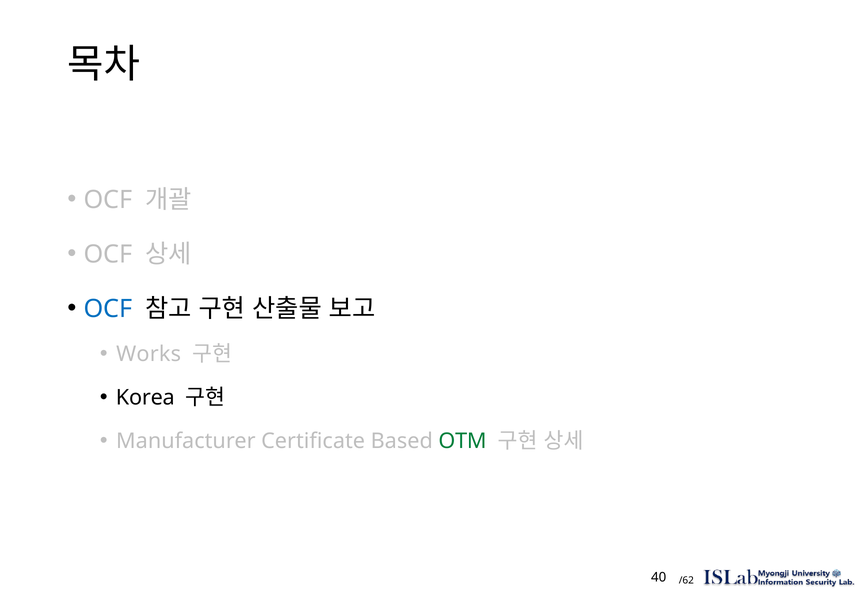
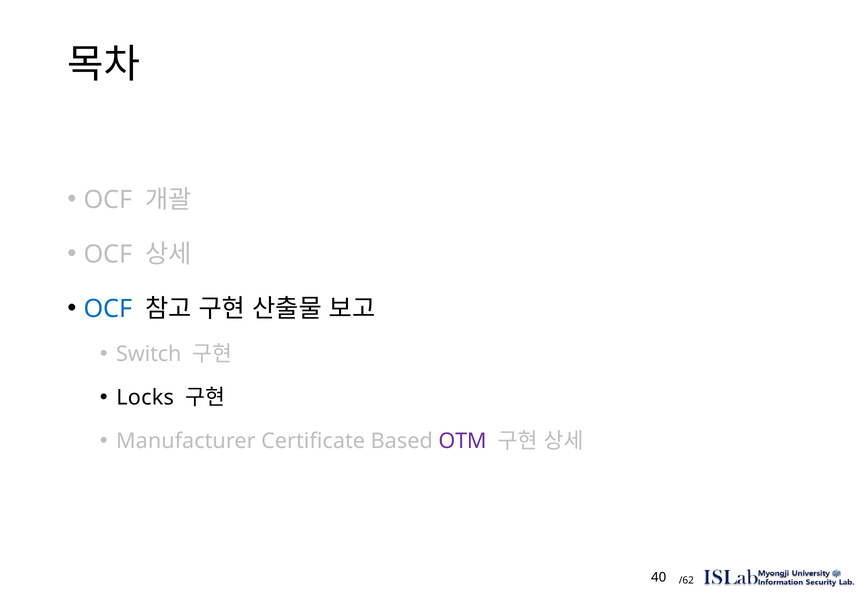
Works: Works -> Switch (149, 354)
Korea: Korea -> Locks (145, 397)
OTM colour: green -> purple (463, 441)
